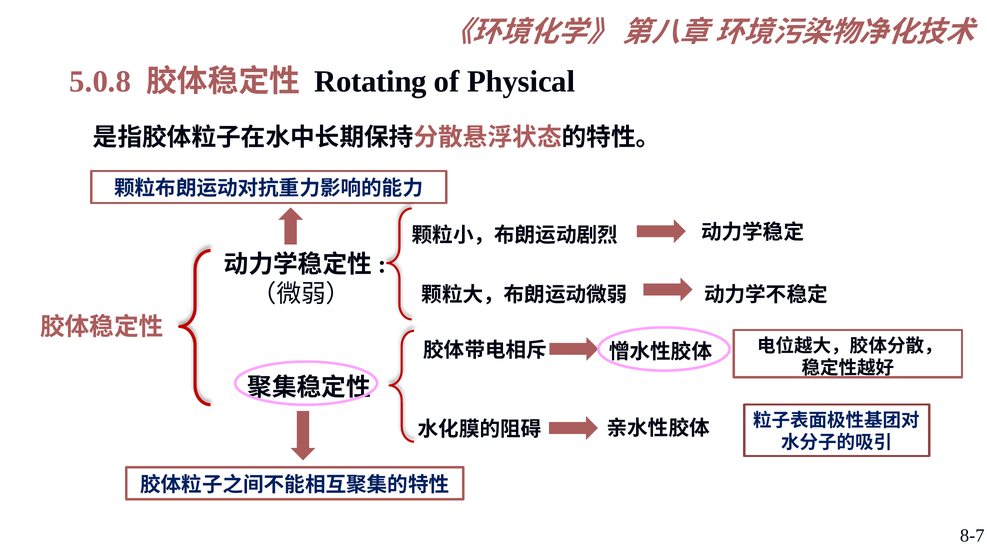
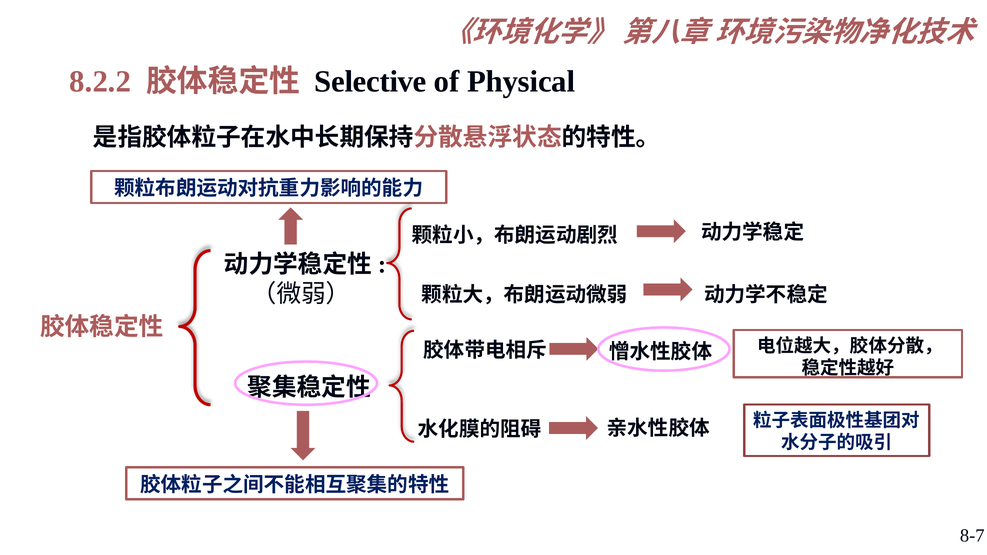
5.0.8: 5.0.8 -> 8.2.2 (100, 81)
Rotating: Rotating -> Selective (370, 81)
